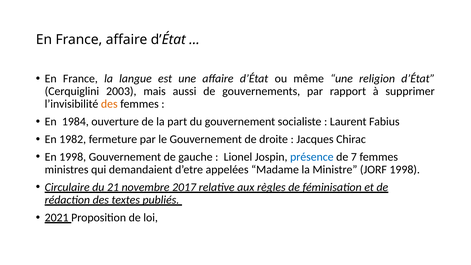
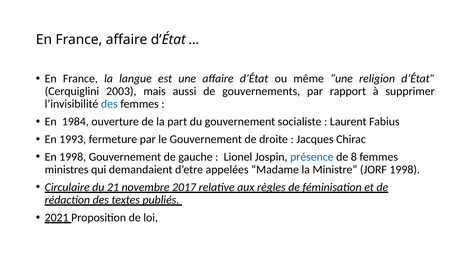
des colour: orange -> blue (109, 104)
1982: 1982 -> 1993 (73, 139)
7: 7 -> 8 (354, 157)
